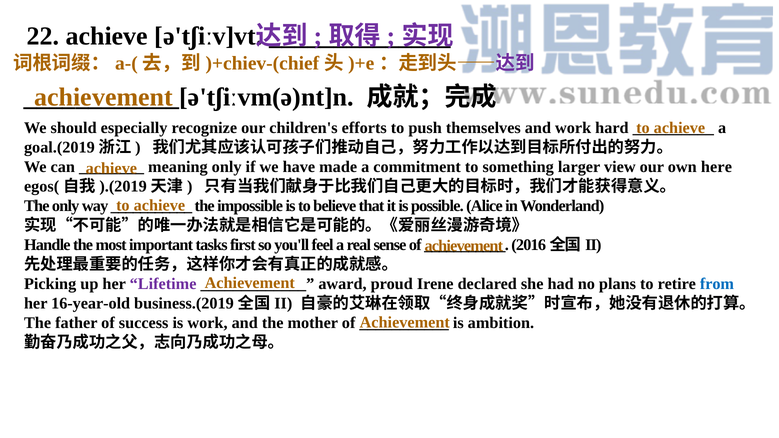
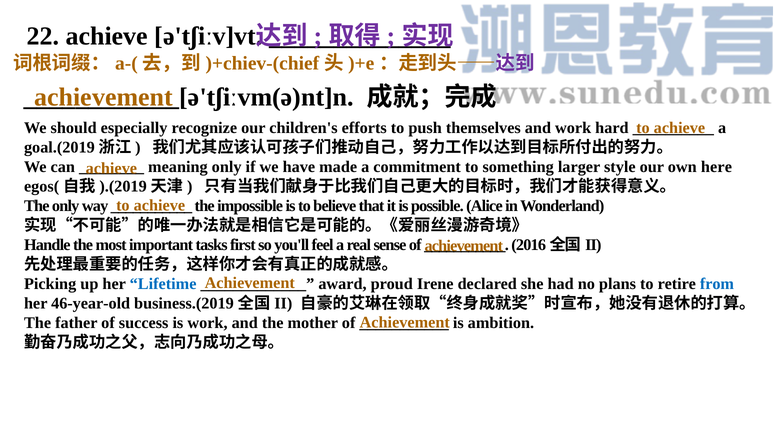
view: view -> style (620, 167)
Lifetime colour: purple -> blue (163, 284)
16-year-old: 16-year-old -> 46-year-old (91, 303)
